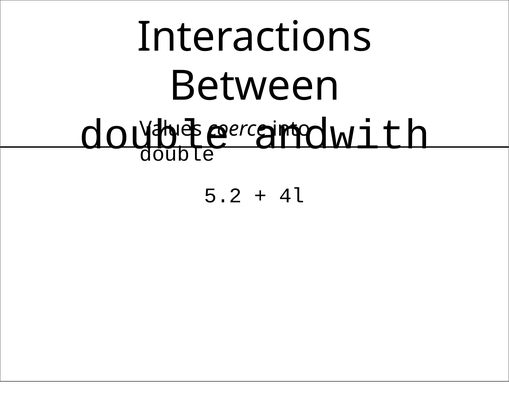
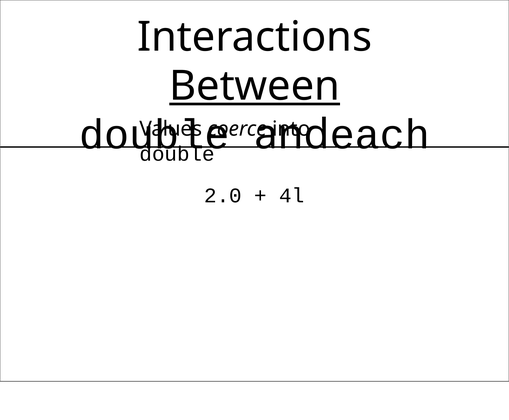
Between underline: none -> present (255, 86)
with: with -> each (380, 135)
5.2: 5.2 -> 2.0 (223, 196)
